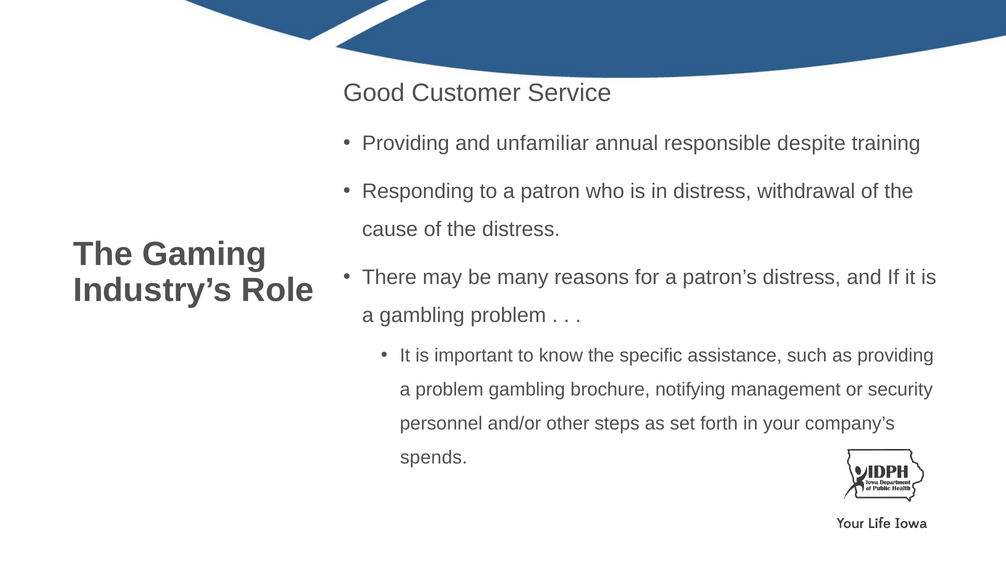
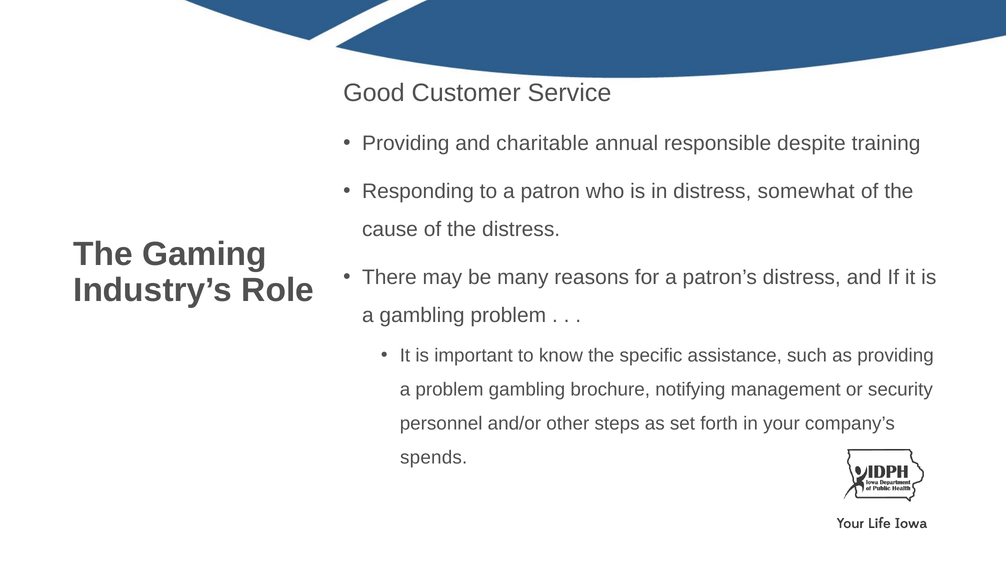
unfamiliar: unfamiliar -> charitable (543, 143)
withdrawal: withdrawal -> somewhat (806, 192)
